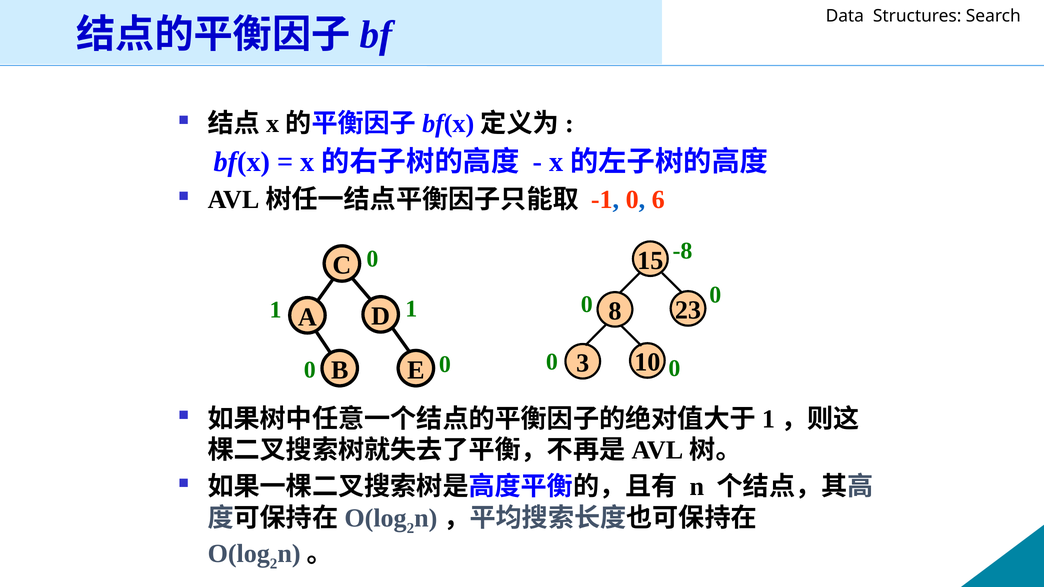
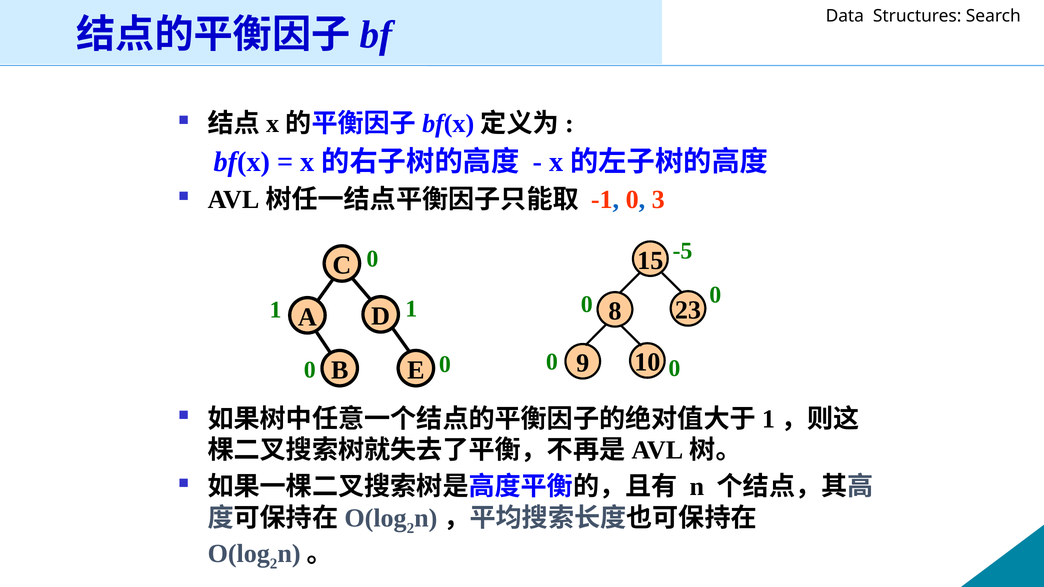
6: 6 -> 3 (658, 200)
-8: -8 -> -5 (683, 251)
3: 3 -> 9 (583, 363)
